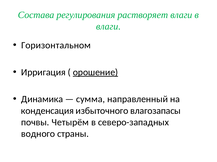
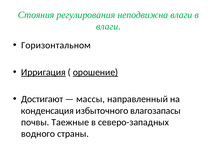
Состава: Состава -> Стояния (36, 15)
растворяет: растворяет -> неподвижна (143, 15)
Ирригация underline: none -> present (43, 73)
Динамика: Динамика -> Достигают (42, 100)
сумма: сумма -> массы (91, 100)
Четырём: Четырём -> Таежные (70, 123)
